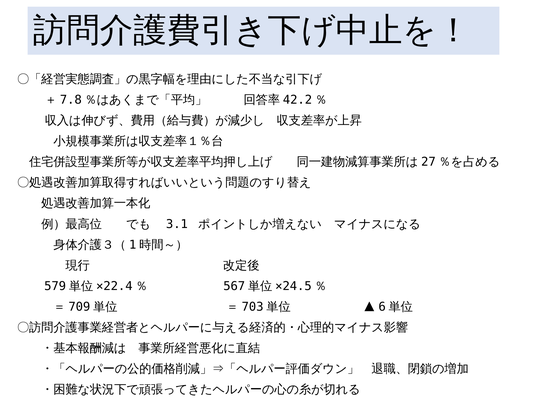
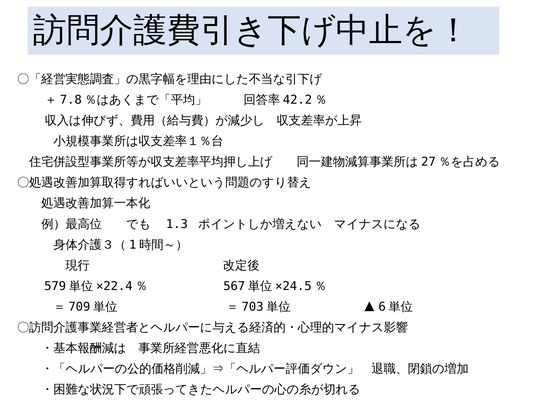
3.1: 3.1 -> 1.3 (177, 224)
